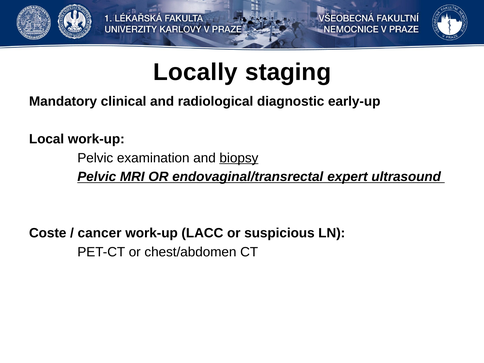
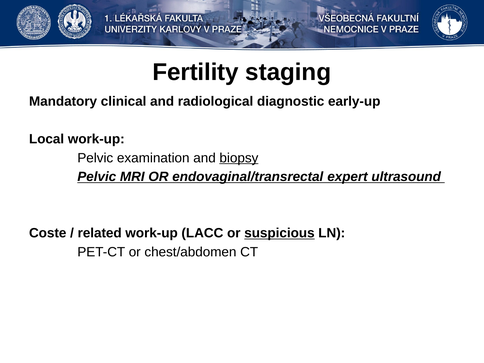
Locally: Locally -> Fertility (196, 72)
cancer: cancer -> related (100, 233)
suspicious underline: none -> present (279, 233)
